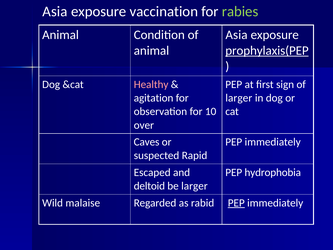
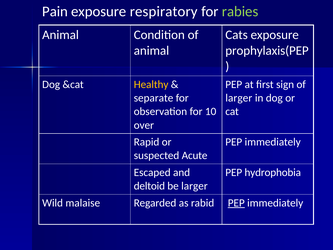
Asia: Asia -> Pain (55, 12)
vaccination: vaccination -> respiratory (164, 12)
Asia: Asia -> Cats (237, 35)
prophylaxis(PEP underline: present -> none (267, 51)
Healthy colour: pink -> yellow (151, 84)
agitation: agitation -> separate (154, 98)
Caves: Caves -> Rapid (147, 142)
Rapid: Rapid -> Acute (195, 155)
